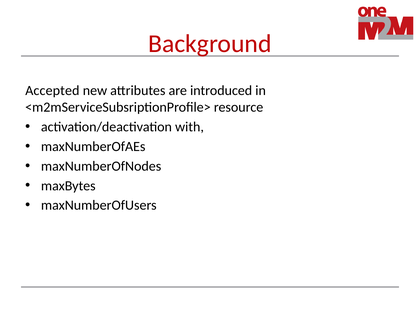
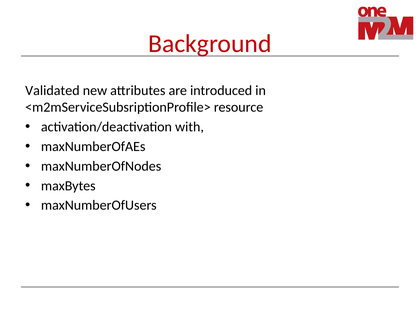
Accepted: Accepted -> Validated (52, 91)
